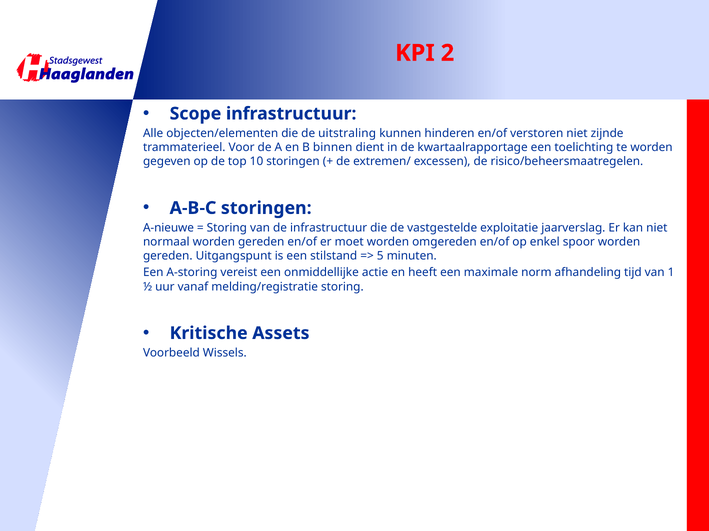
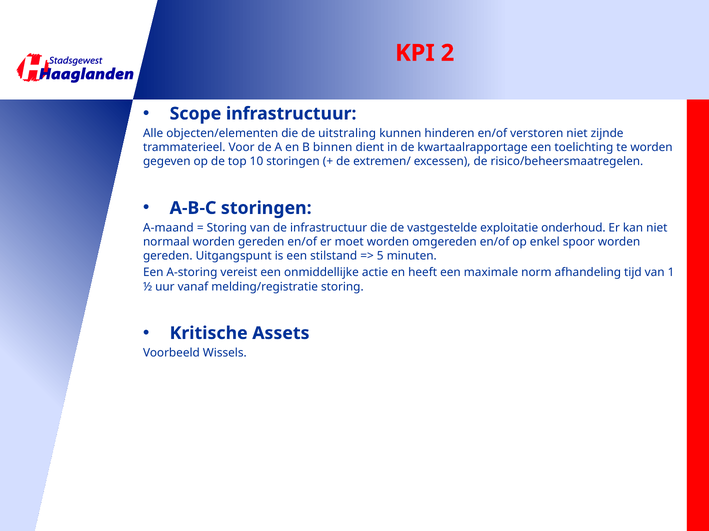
A-nieuwe: A-nieuwe -> A-maand (168, 228)
jaarverslag: jaarverslag -> onderhoud (573, 228)
